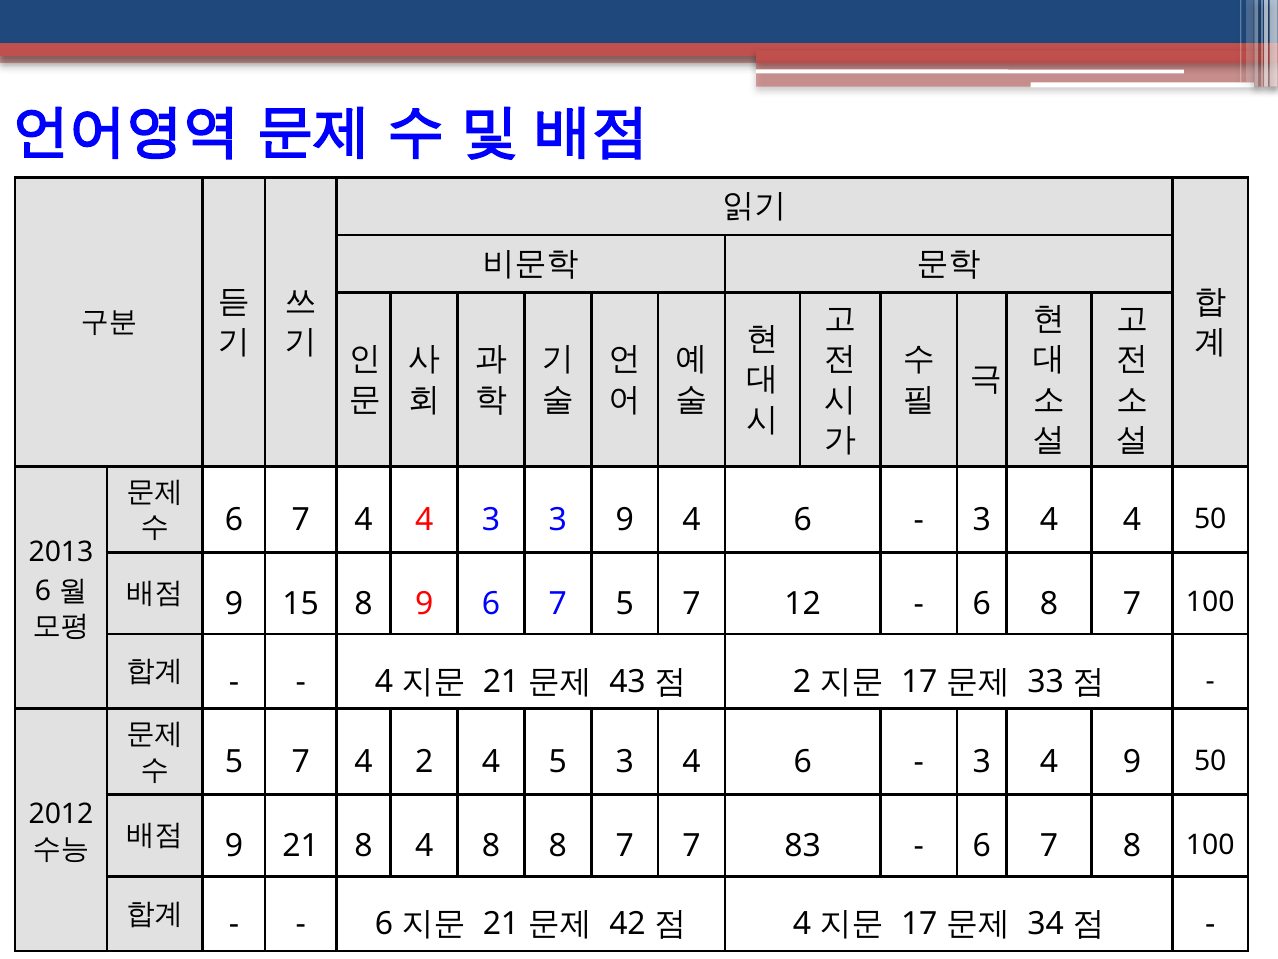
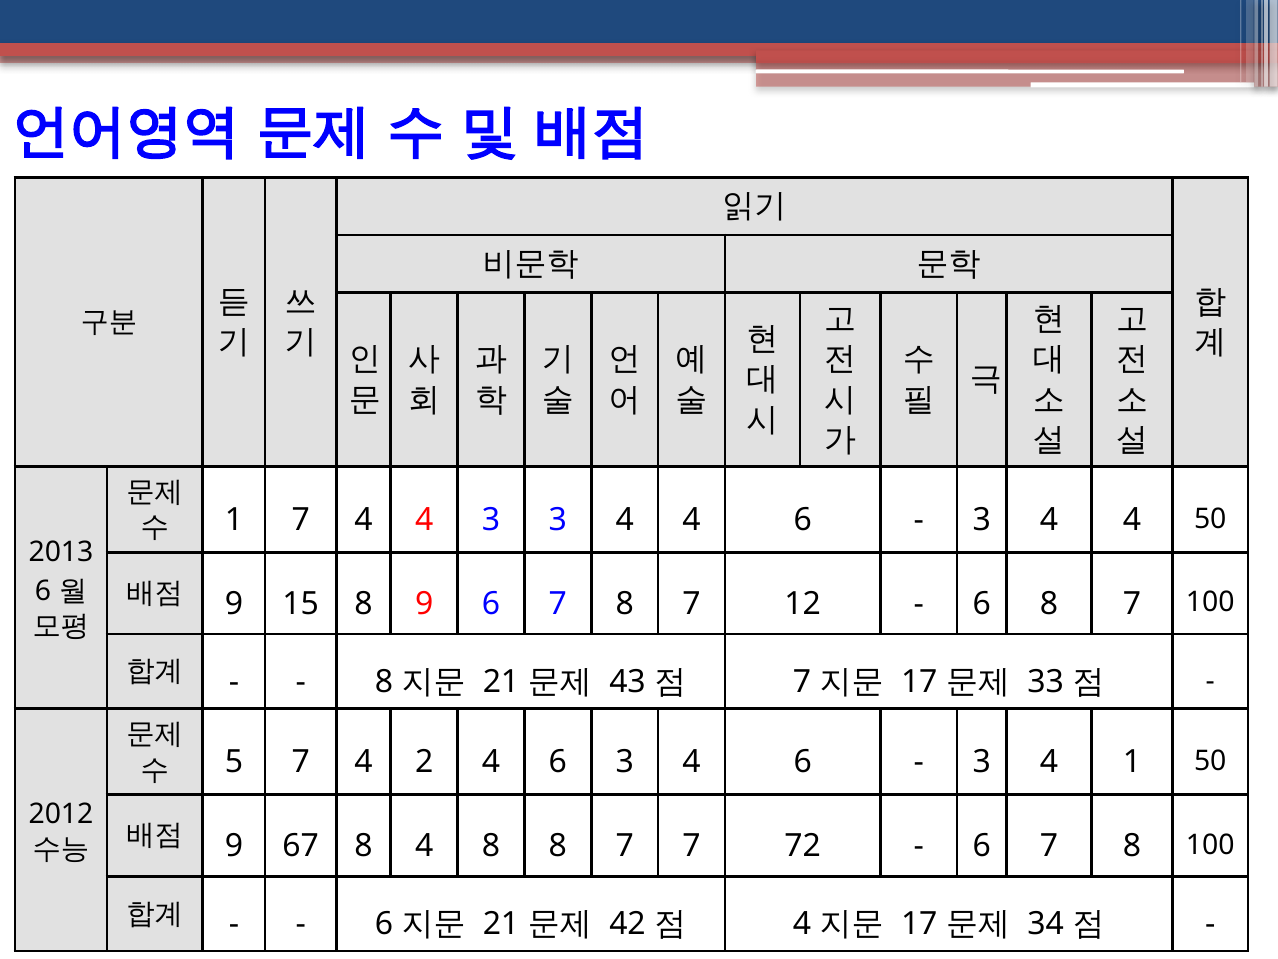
6: 6 -> 1 (234, 520)
3 3 9: 9 -> 4 (625, 520)
9 6 7 5: 5 -> 8 (625, 603)
4: 4 -> 8 (384, 681)
2: 2 -> 7 (802, 681)
2 4 5: 5 -> 6 (558, 762)
4 9: 9 -> 1 (1132, 762)
9 21: 21 -> 67 (301, 846)
83: 83 -> 72 (803, 846)
